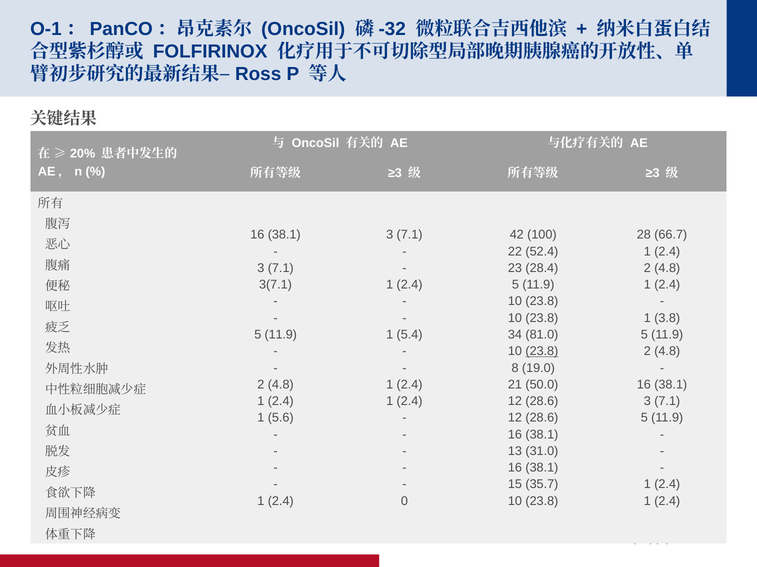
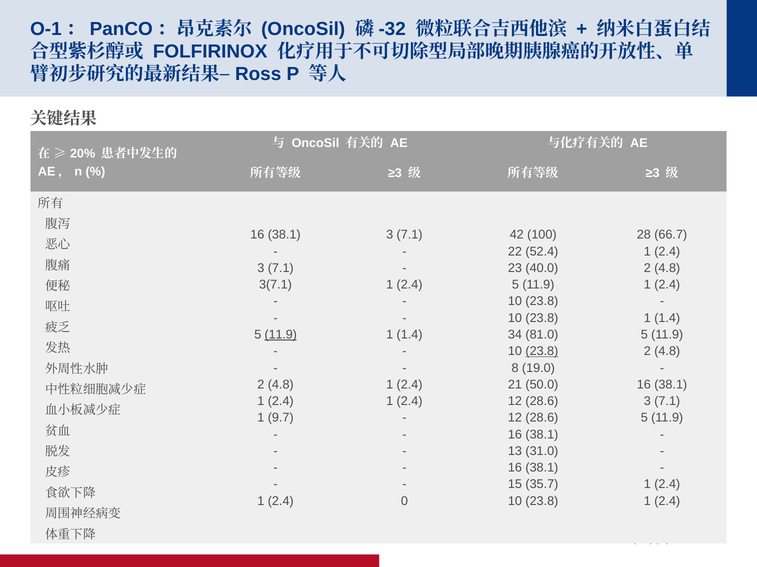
28.4: 28.4 -> 40.0 (542, 268)
3.8: 3.8 -> 1.4 (667, 318)
11.9 underline: none -> present (281, 335)
5.4: 5.4 -> 1.4 (410, 335)
5.6: 5.6 -> 9.7 (281, 418)
